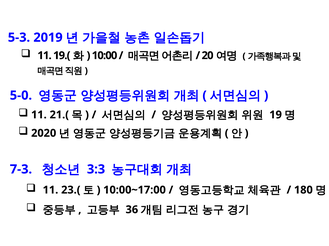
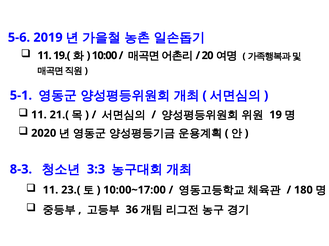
5-3: 5-3 -> 5-6 (19, 38)
5-0: 5-0 -> 5-1 (21, 96)
7-3: 7-3 -> 8-3 (21, 170)
